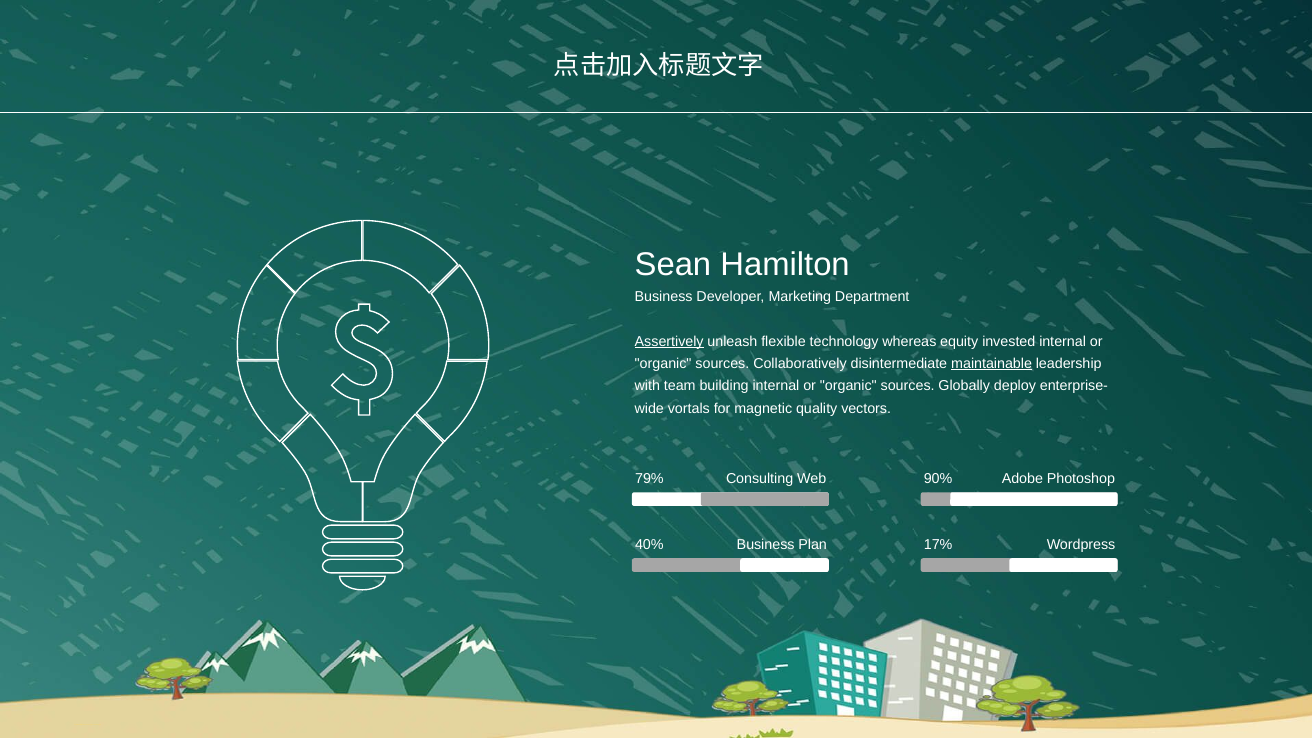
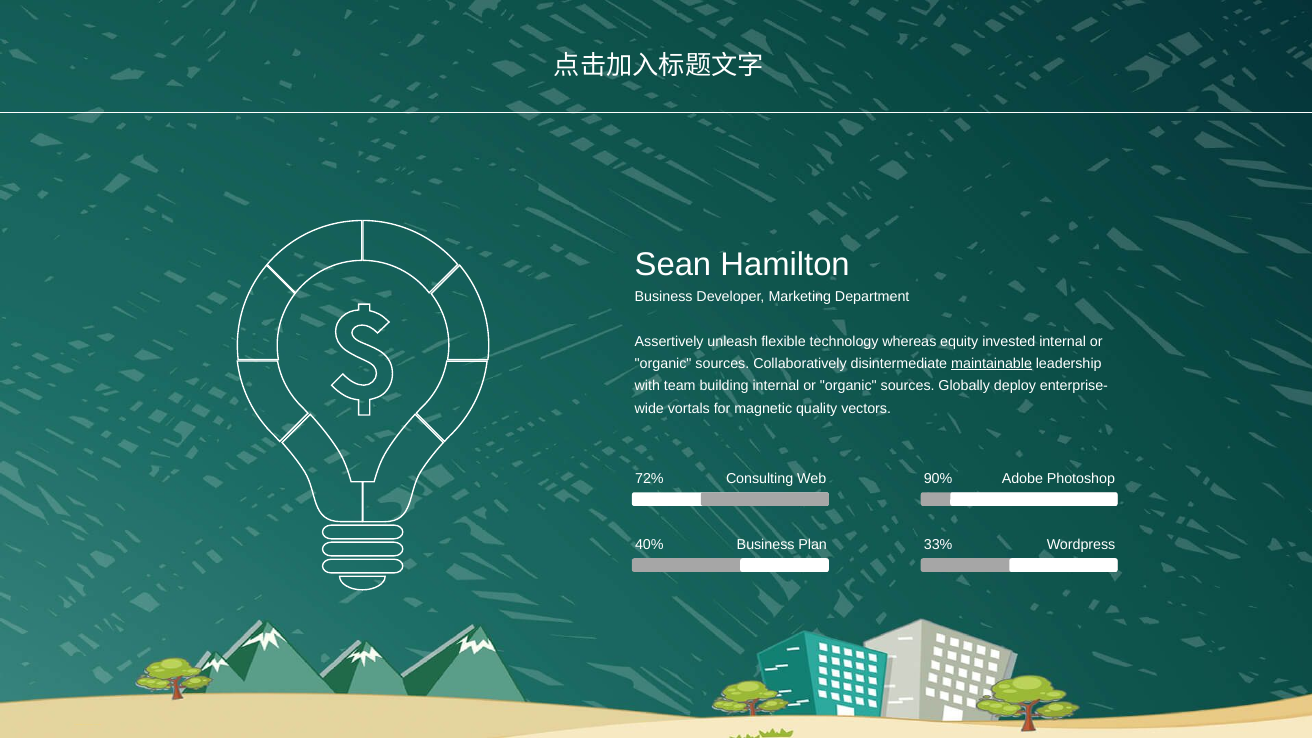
Assertively underline: present -> none (669, 341)
79%: 79% -> 72% (649, 479)
17%: 17% -> 33% (938, 545)
